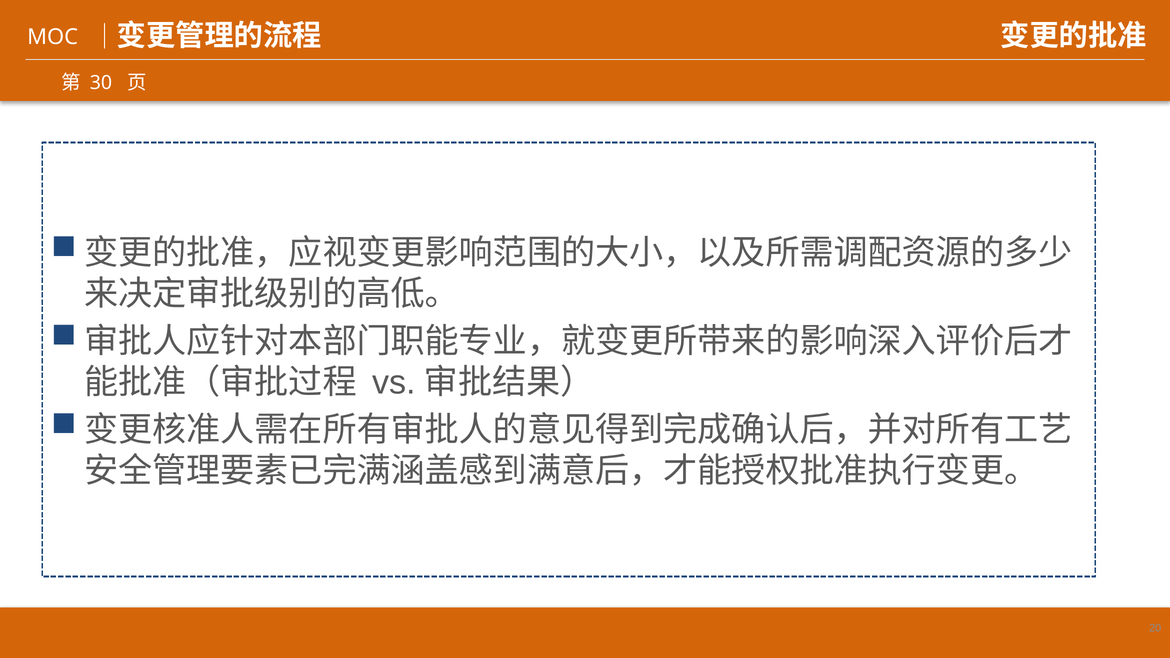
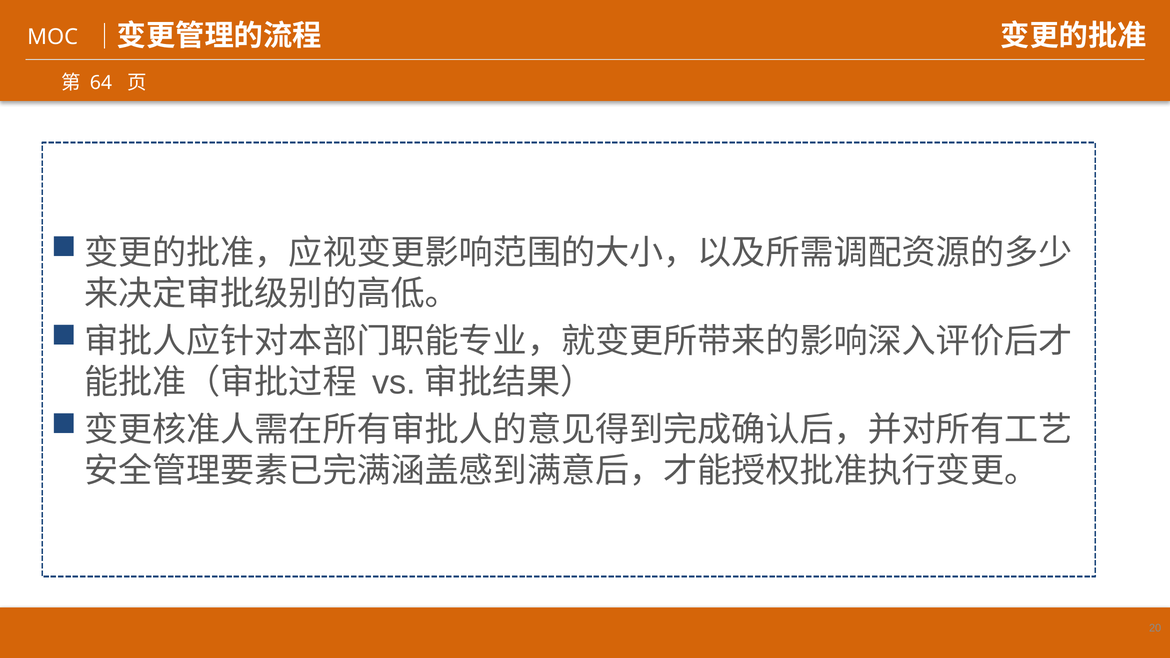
30: 30 -> 64 (101, 83)
